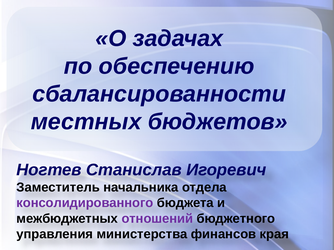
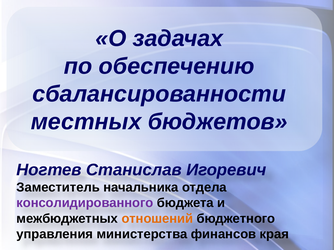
отношений colour: purple -> orange (157, 219)
